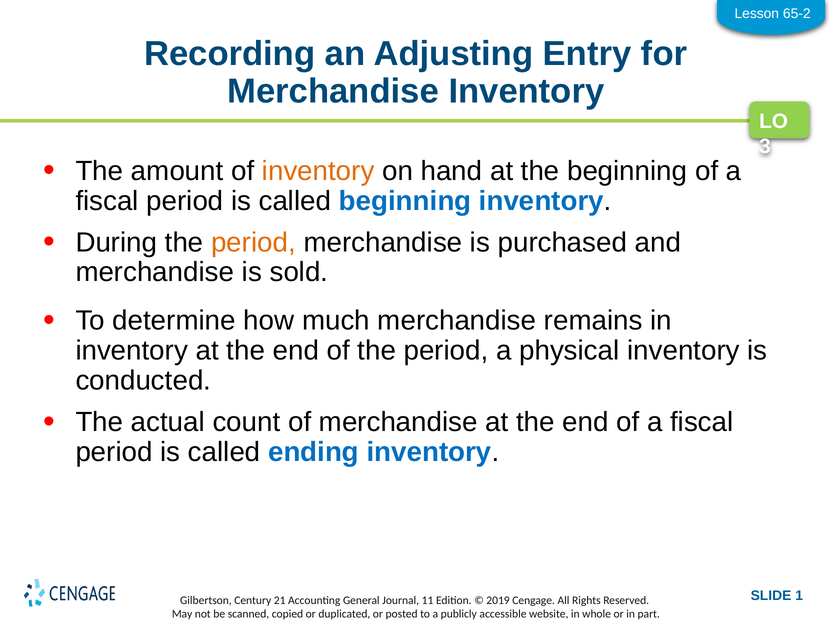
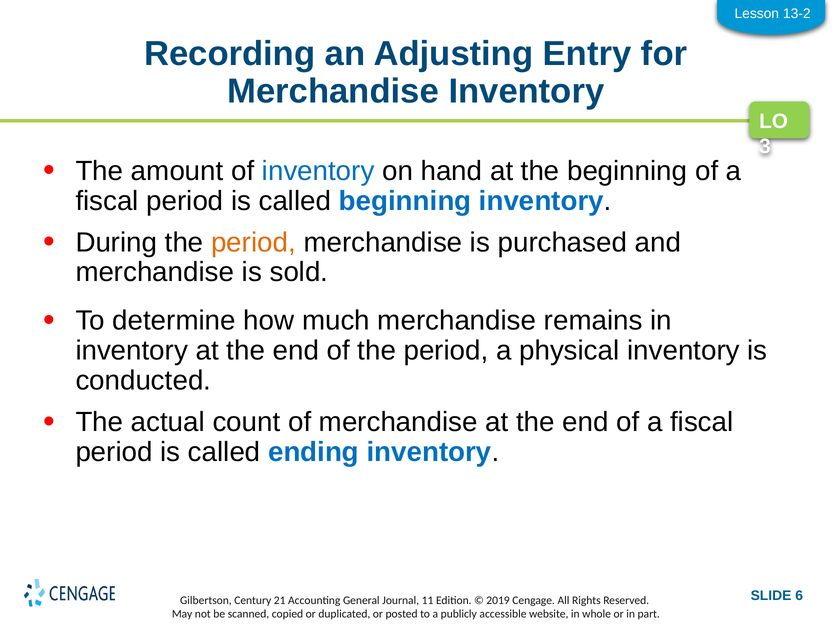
65-2: 65-2 -> 13-2 (797, 13)
inventory colour: orange -> blue (318, 171)
1: 1 -> 6 (799, 596)
